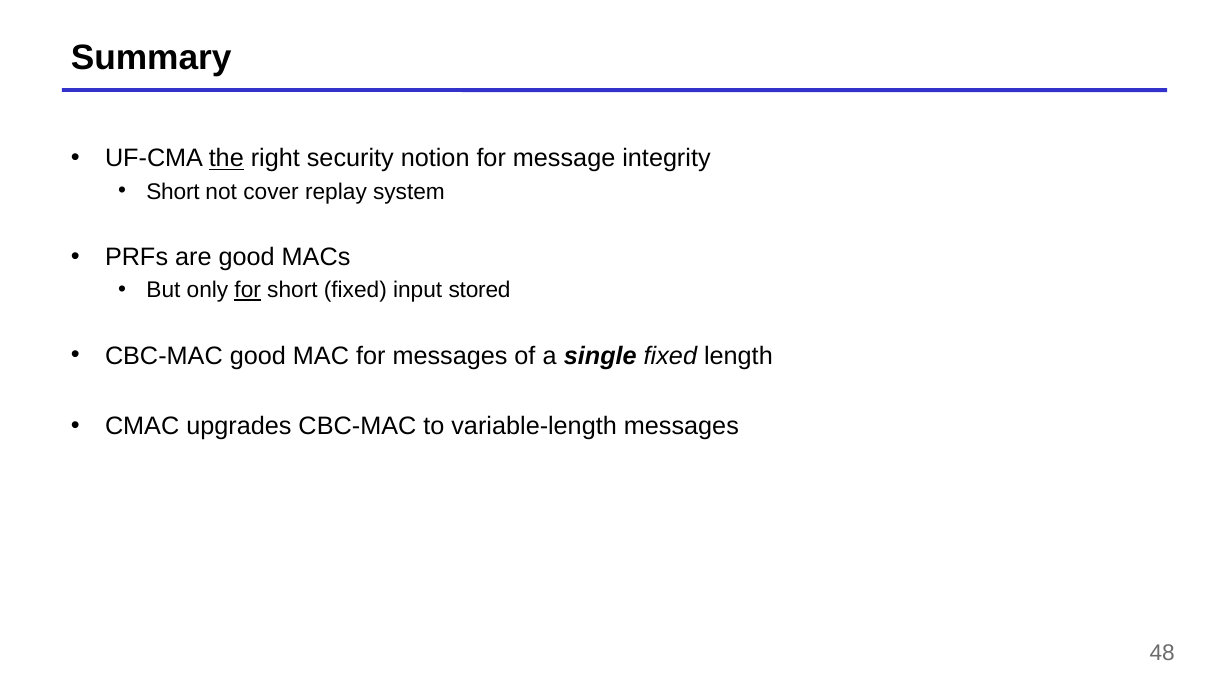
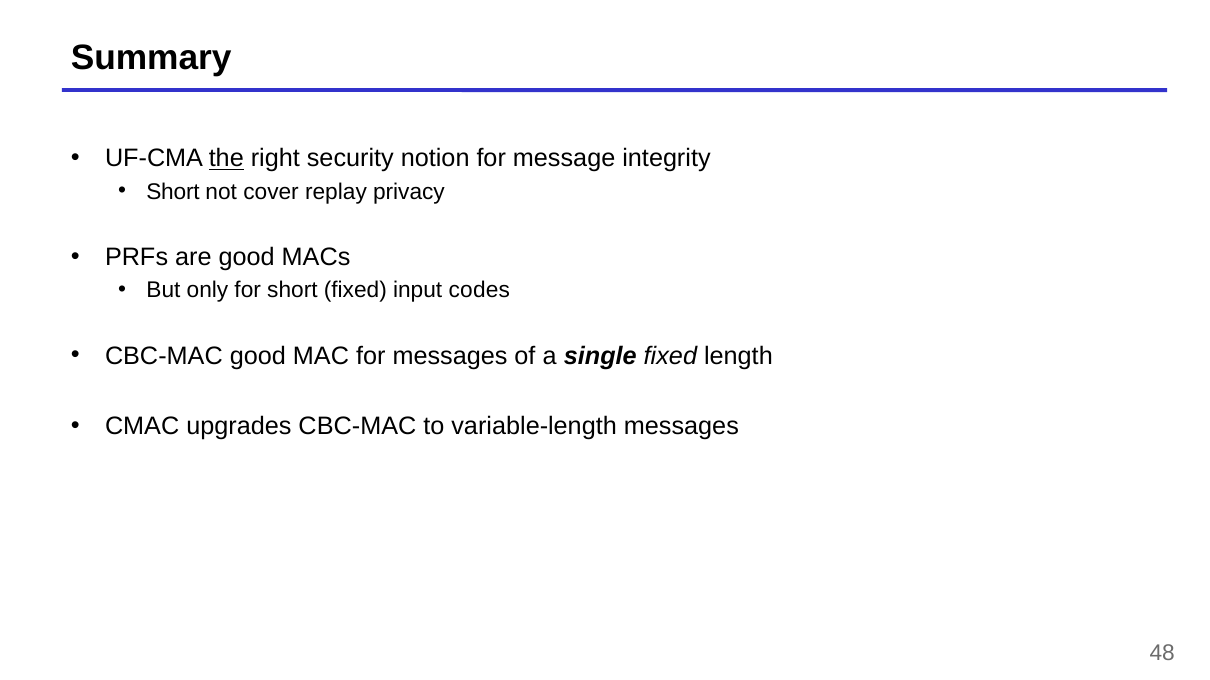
system: system -> privacy (409, 192)
for underline: present -> none (248, 291)
stored: stored -> codes (479, 291)
